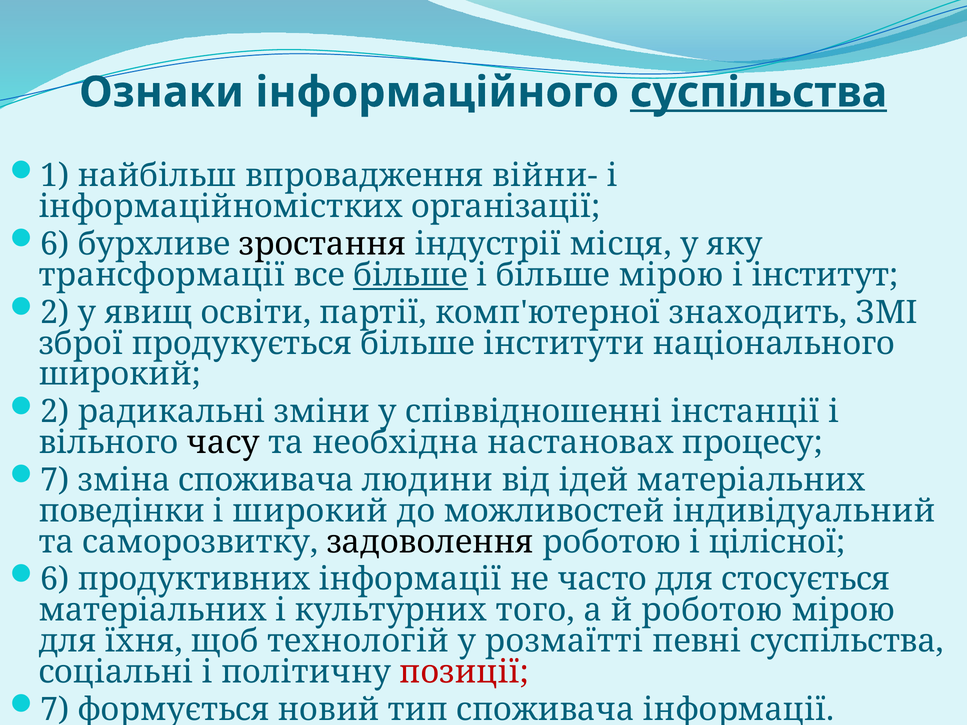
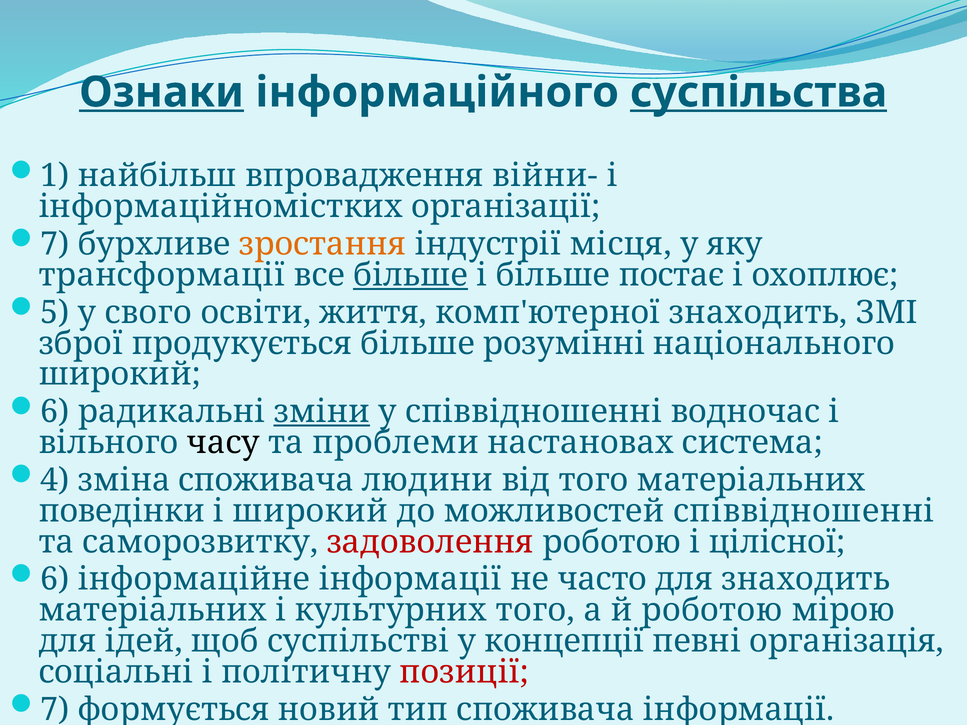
Ознаки underline: none -> present (162, 92)
6: 6 -> 7 (55, 244)
зростання colour: black -> orange (323, 244)
більше мірою: мірою -> постає (671, 275)
інститут: інститут -> охоплює (825, 275)
2: 2 -> 5 (55, 313)
явищ: явищ -> свого (148, 313)
партії: партії -> життя (373, 313)
інститути: інститути -> розумінні (564, 344)
2: 2 -> 6 (55, 412)
зміни underline: none -> present (322, 412)
інстанції: інстанції -> водночас (745, 412)
необхідна: необхідна -> проблеми (395, 443)
процесу: процесу -> система (752, 443)
7: 7 -> 4 (55, 480)
від ідей: ідей -> того (594, 480)
можливостей індивідуальний: індивідуальний -> співвідношенні (804, 511)
задоволення colour: black -> red (430, 542)
продуктивних: продуктивних -> інформаційне (194, 579)
для стосується: стосується -> знаходить (806, 579)
їхня: їхня -> ідей (144, 641)
технологій: технологій -> суспільстві (358, 641)
розмаїтті: розмаїтті -> концепції (564, 641)
певні суспільства: суспільства -> організація (847, 641)
